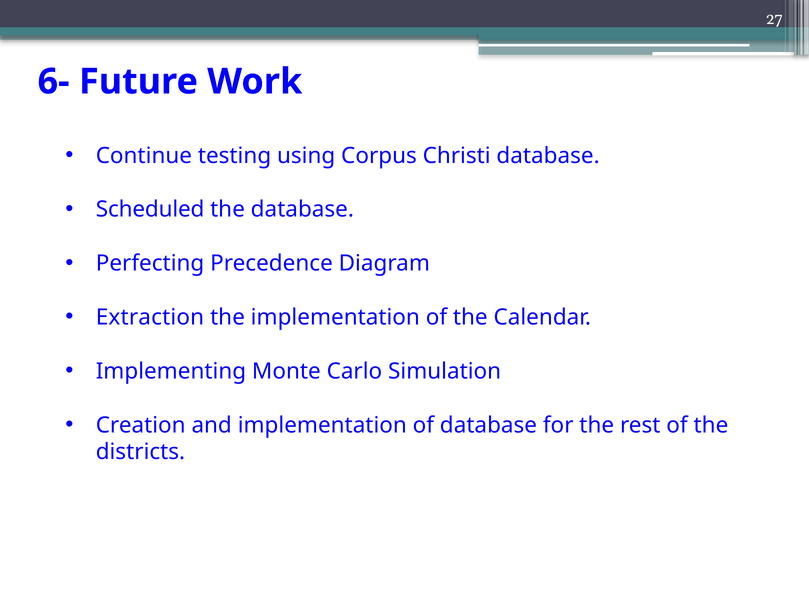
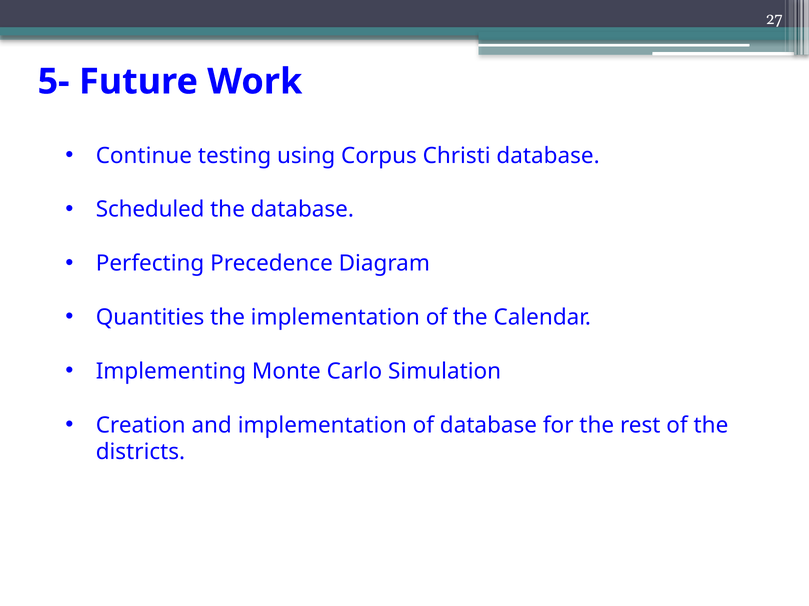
6-: 6- -> 5- (54, 82)
Extraction: Extraction -> Quantities (150, 318)
